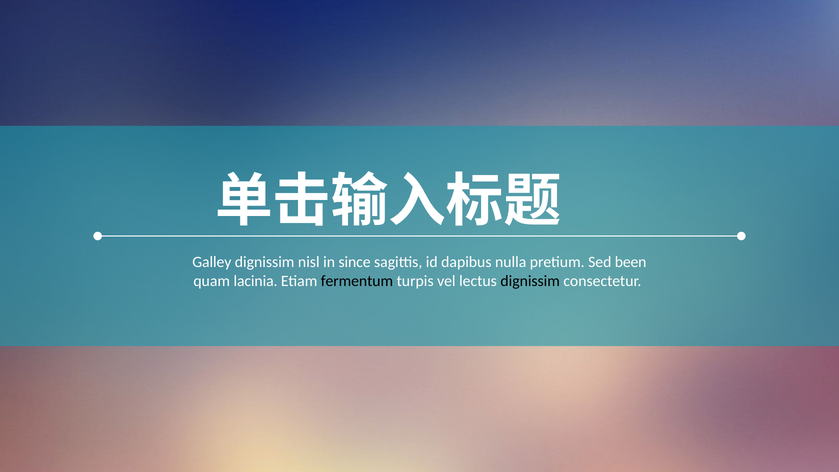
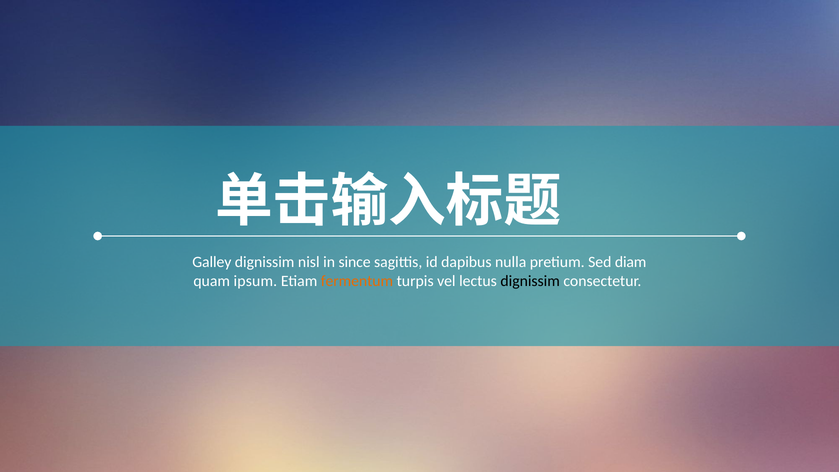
been: been -> diam (631, 262)
lacinia: lacinia -> ipsum (255, 281)
fermentum colour: black -> orange (357, 281)
